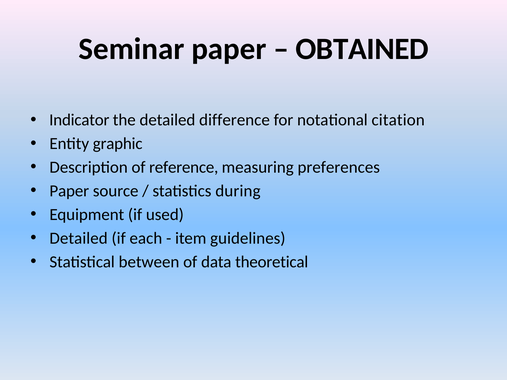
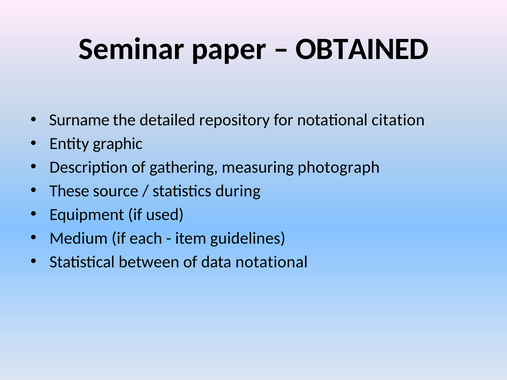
Indicator: Indicator -> Surname (79, 120)
difference: difference -> repository (235, 120)
reference: reference -> gathering (184, 167)
preferences: preferences -> photograph (339, 167)
Paper: Paper -> These (69, 191)
Detailed: Detailed -> Medium (79, 238)
data theoretical: theoretical -> notational (272, 262)
